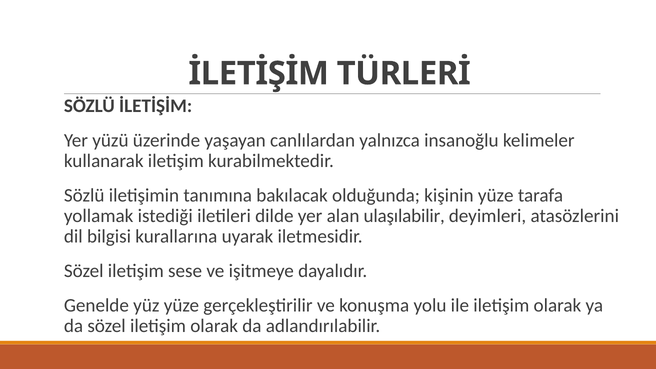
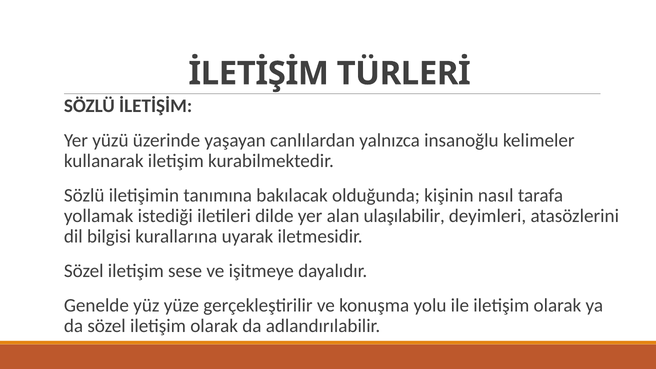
kişinin yüze: yüze -> nasıl (496, 195)
